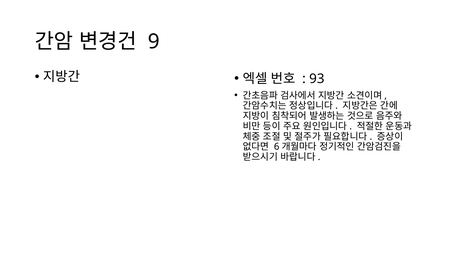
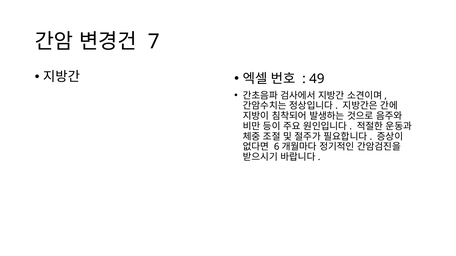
9: 9 -> 7 (154, 42)
93: 93 -> 49 (317, 79)
